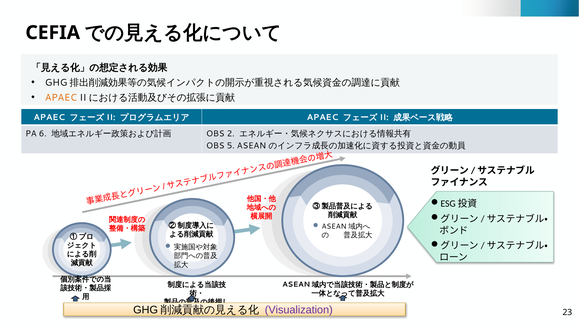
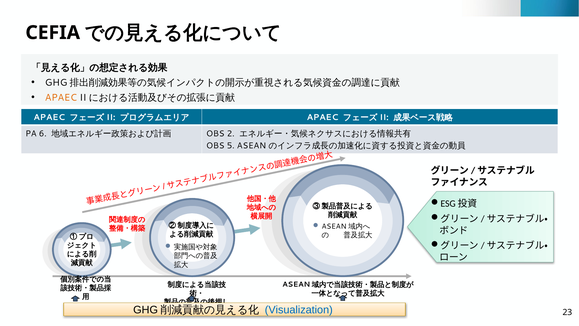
Visualization colour: purple -> blue (299, 310)
